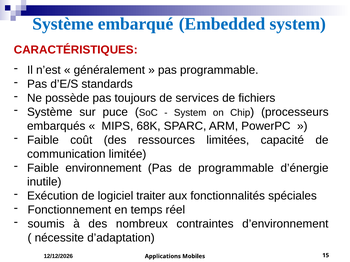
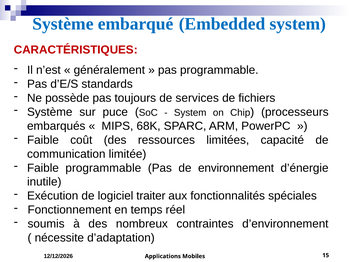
Faible environnement: environnement -> programmable (103, 168)
de programmable: programmable -> environnement (236, 168)
